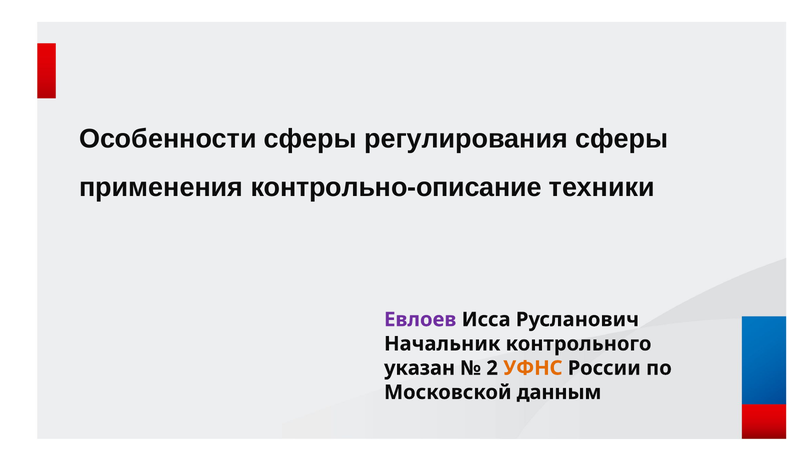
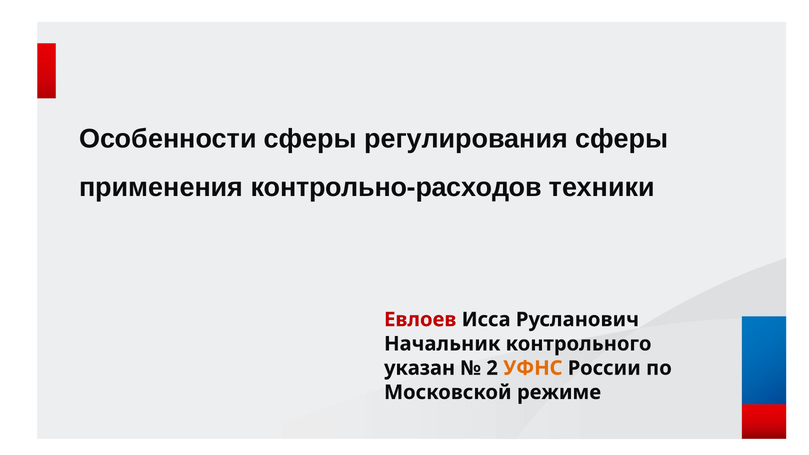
контрольно-описание: контрольно-описание -> контрольно-расходов (396, 187)
Евлоев colour: purple -> red (420, 320)
данным: данным -> режиме (559, 392)
